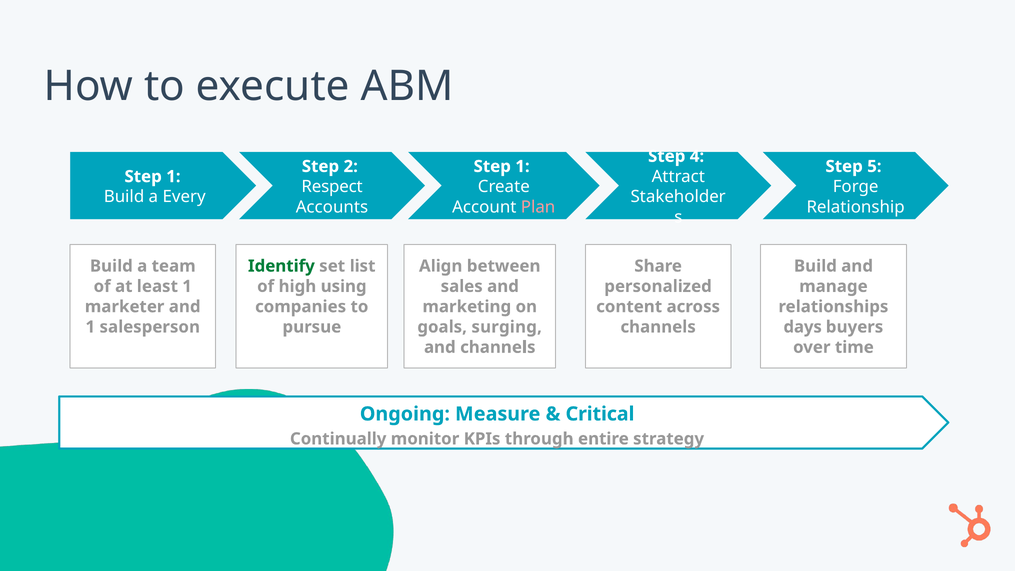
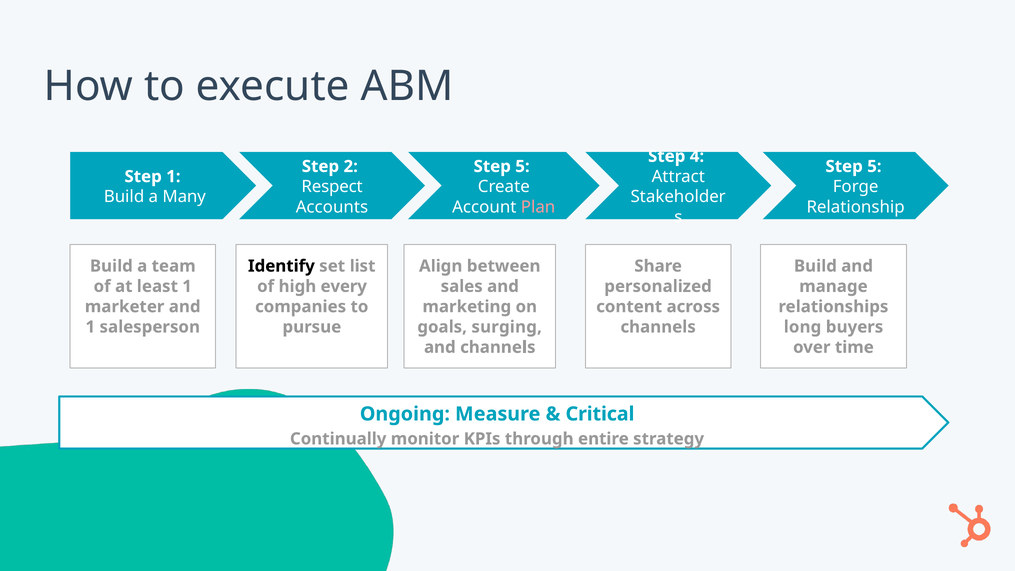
1: 1 -> 5 (522, 166)
Every: Every -> Many (184, 197)
Identify colour: green -> black (281, 266)
using: using -> every (344, 286)
days: days -> long (802, 327)
